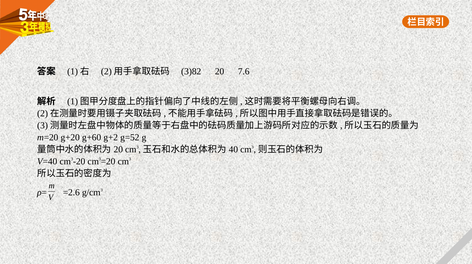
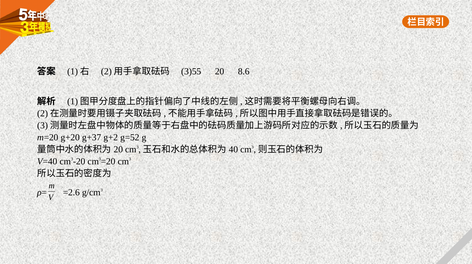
3)82: 3)82 -> 3)55 (191, 71)
7.6: 7.6 -> 8.6 (244, 71)
g+60: g+60 -> g+37 (92, 137)
